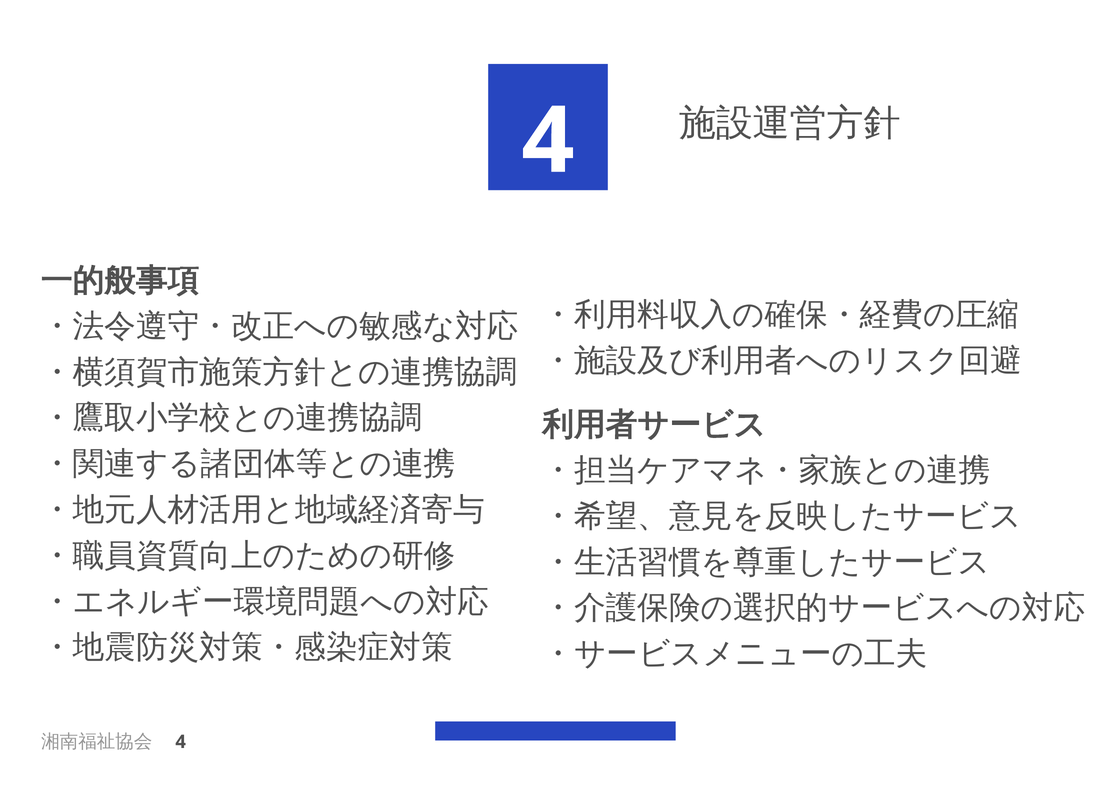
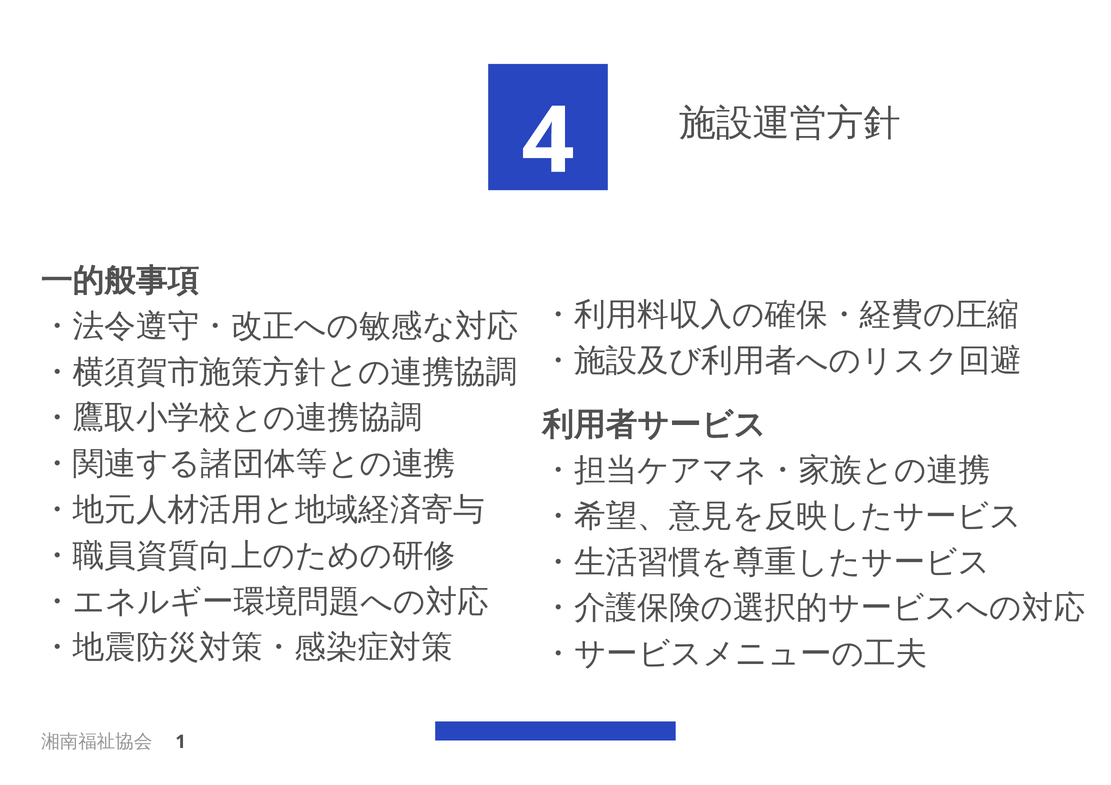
4: 4 -> 1 (181, 742)
